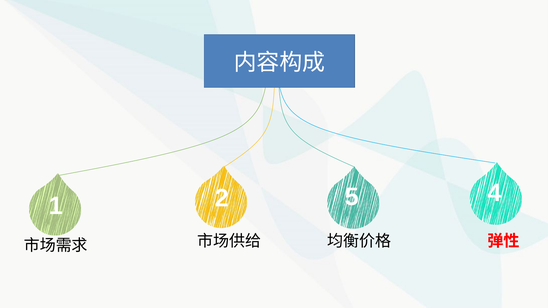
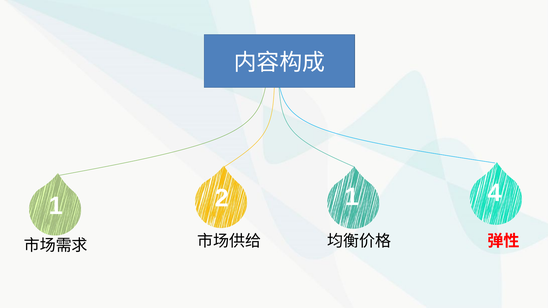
2 5: 5 -> 1 (352, 197)
